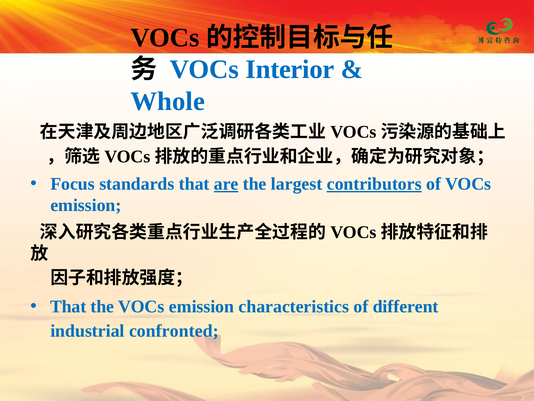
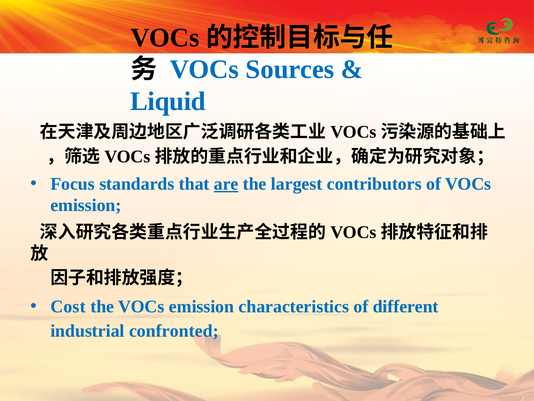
Interior: Interior -> Sources (290, 69)
Whole: Whole -> Liquid (168, 101)
contributors underline: present -> none (374, 184)
That: That -> Cost (68, 306)
